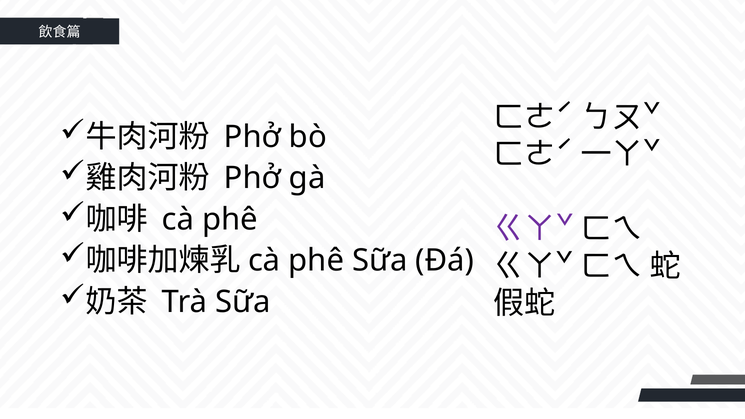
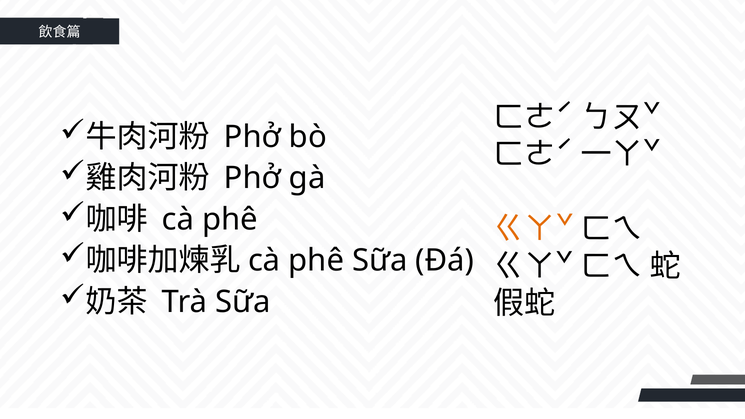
ㄍㄚˇ colour: purple -> orange (534, 229)
